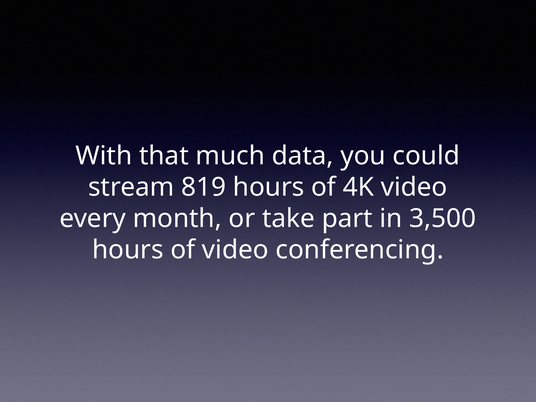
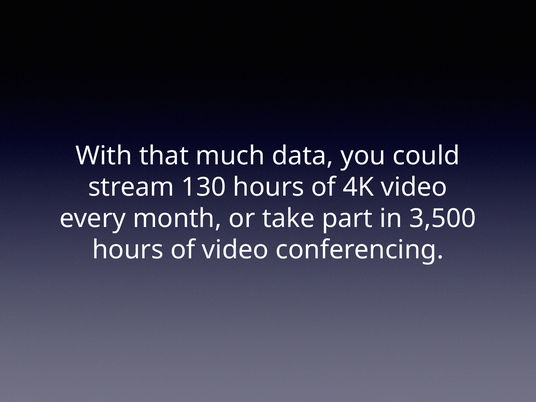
819: 819 -> 130 (204, 187)
